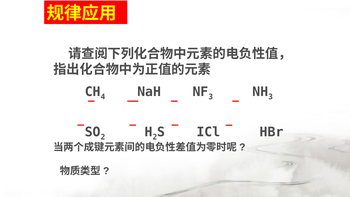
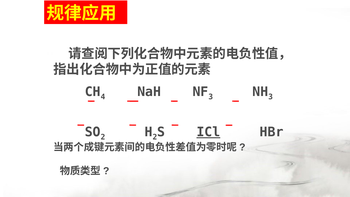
ICl underline: none -> present (208, 132)
